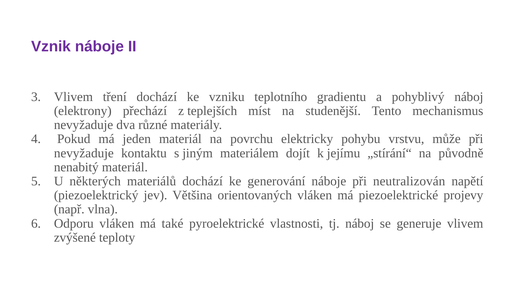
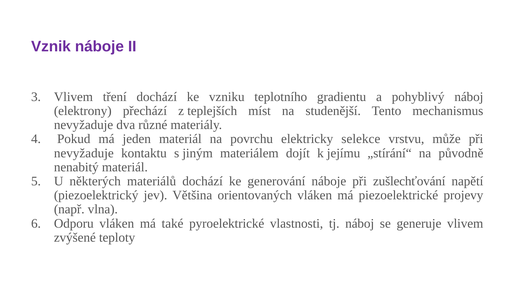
pohybu: pohybu -> selekce (361, 139)
neutralizován: neutralizován -> zušlechťování (409, 181)
